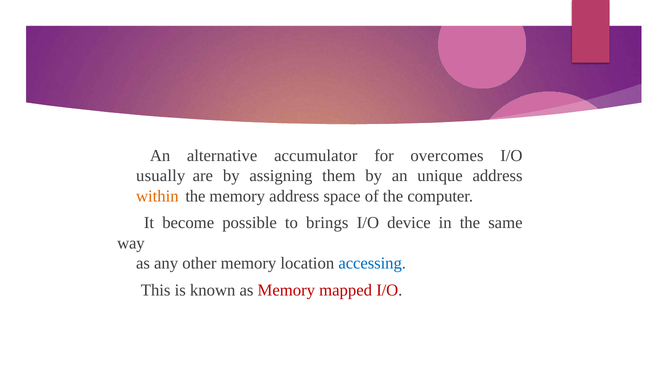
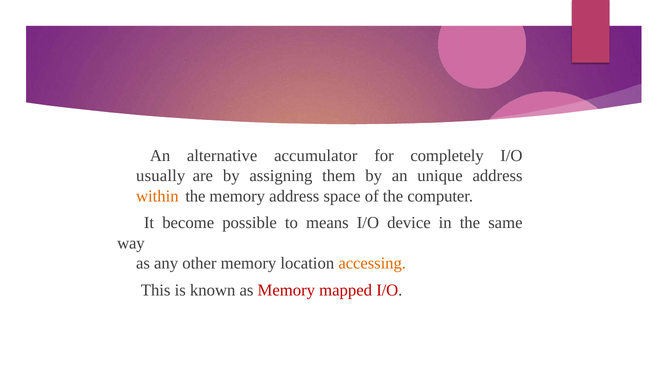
overcomes: overcomes -> completely (447, 156)
brings: brings -> means (327, 223)
accessing colour: blue -> orange (372, 263)
